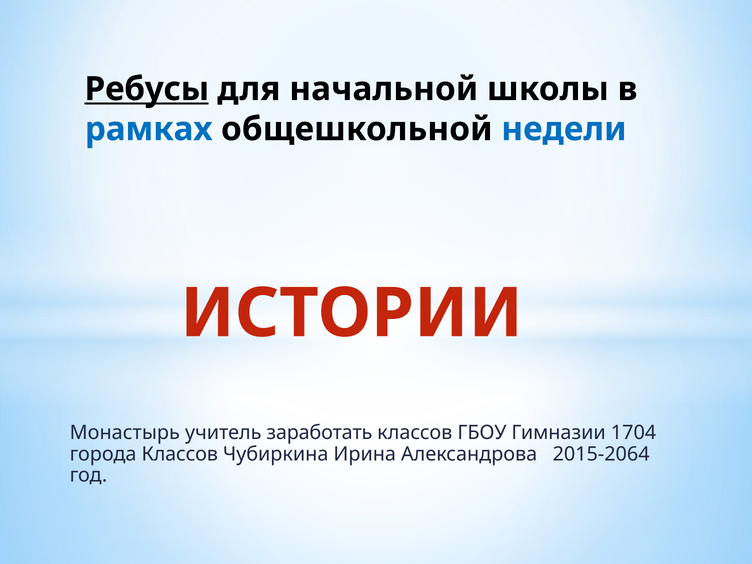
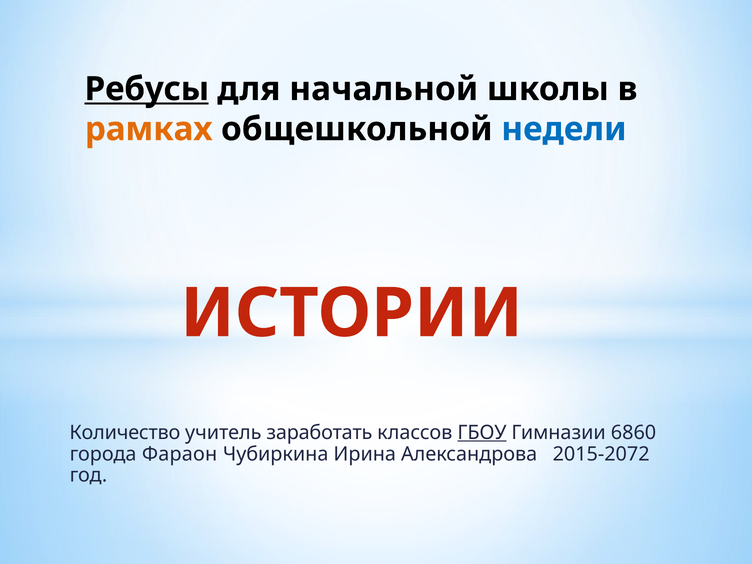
рамках colour: blue -> orange (149, 129)
Монастырь: Монастырь -> Количество (125, 433)
ГБОУ underline: none -> present (482, 433)
1704: 1704 -> 6860 (634, 433)
города Классов: Классов -> Фараон (180, 454)
2015-2064: 2015-2064 -> 2015-2072 (601, 454)
